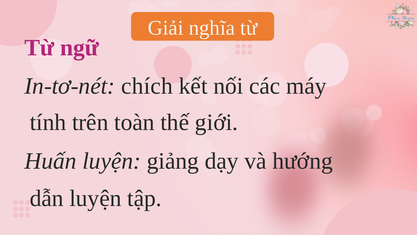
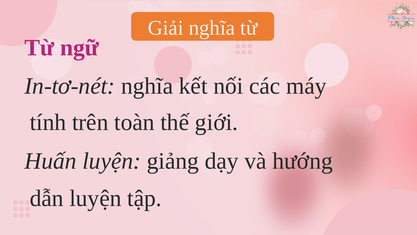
In-tơ-nét chích: chích -> nghĩa (147, 86)
